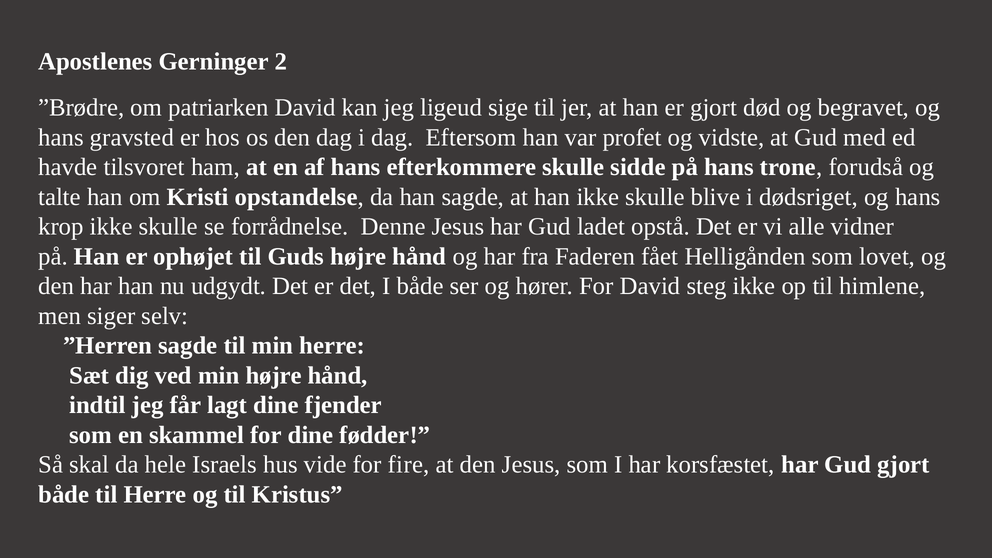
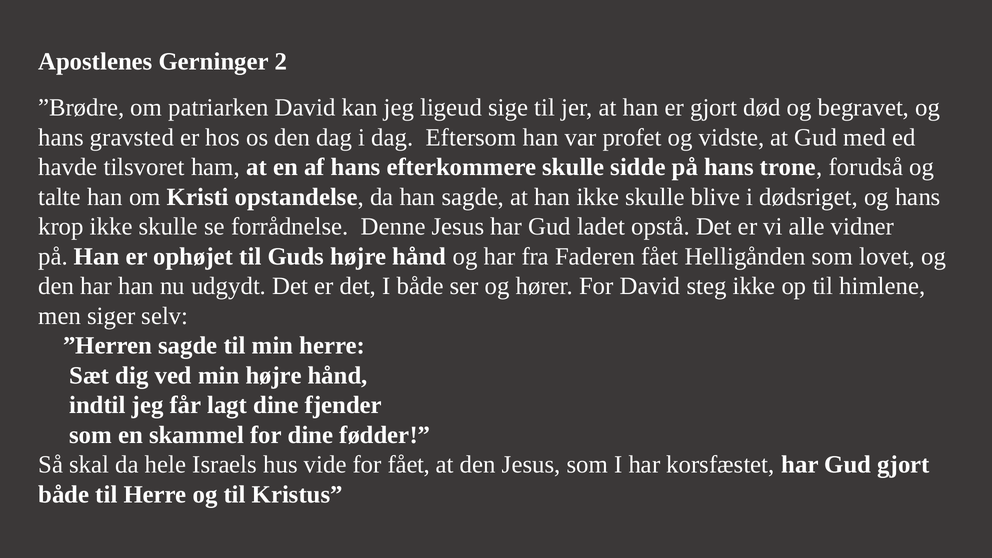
for fire: fire -> fået (409, 465)
